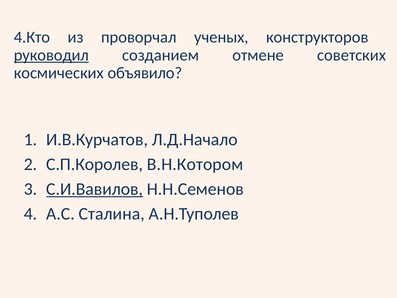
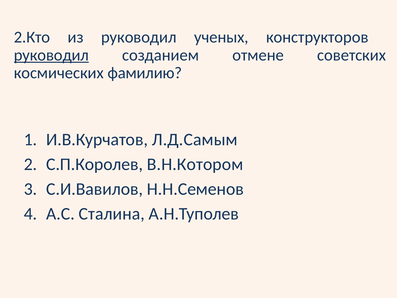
4.Кто: 4.Кто -> 2.Кто (32, 37)
из проворчал: проворчал -> руководил (139, 37)
объявило: объявило -> фамилию (145, 73)
Л.Д.Начало: Л.Д.Начало -> Л.Д.Самым (195, 140)
С.И.Вавилов underline: present -> none (95, 189)
